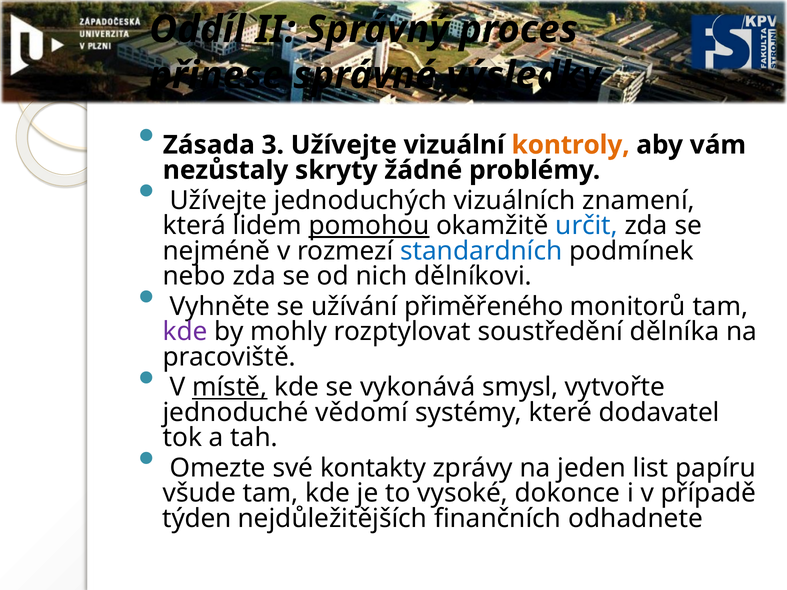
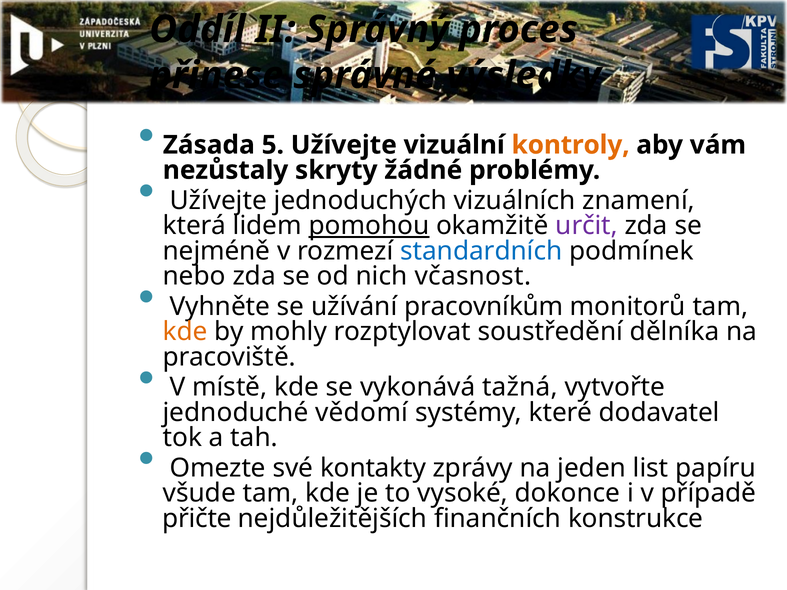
3: 3 -> 5 (273, 145)
určit colour: blue -> purple (587, 226)
dělníkovi: dělníkovi -> včasnost (473, 276)
přiměřeného: přiměřeného -> pracovníkům (484, 307)
kde colour: purple -> orange (185, 332)
místě underline: present -> none (230, 387)
smysl: smysl -> tažná (520, 387)
týden: týden -> přičte (197, 519)
odhadnete: odhadnete -> konstrukce (636, 519)
